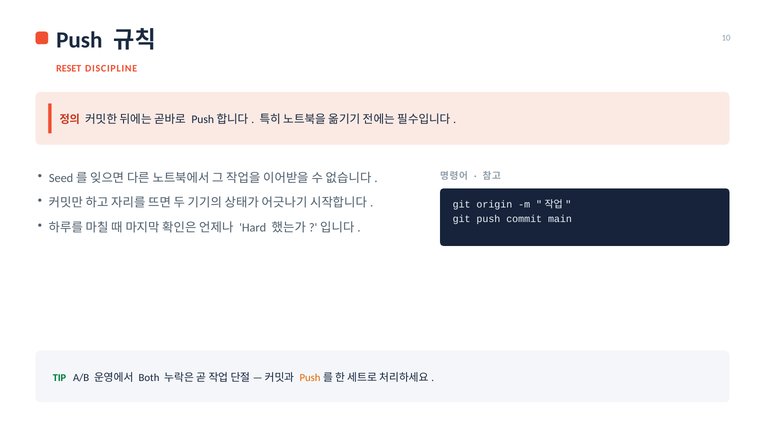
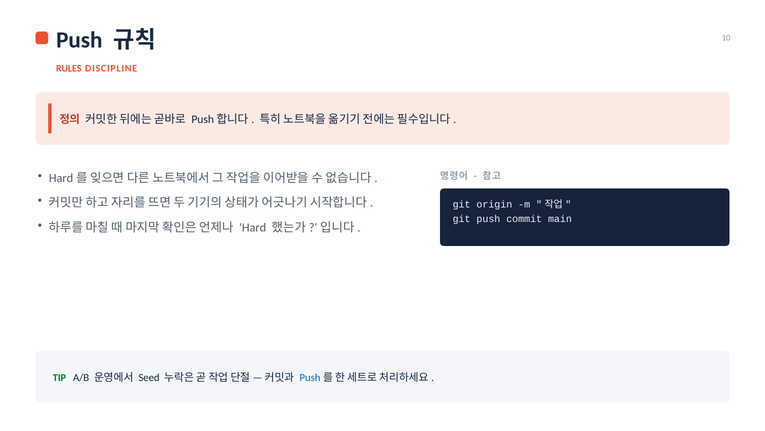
RESET: RESET -> RULES (69, 68)
Seed: Seed -> Hard (61, 178)
Push colour: orange -> blue (310, 377)
Both: Both -> Seed (149, 377)
